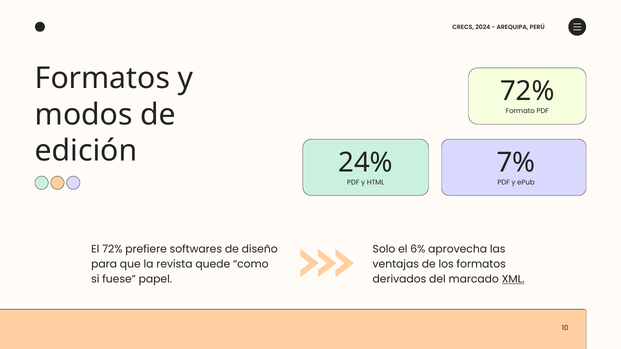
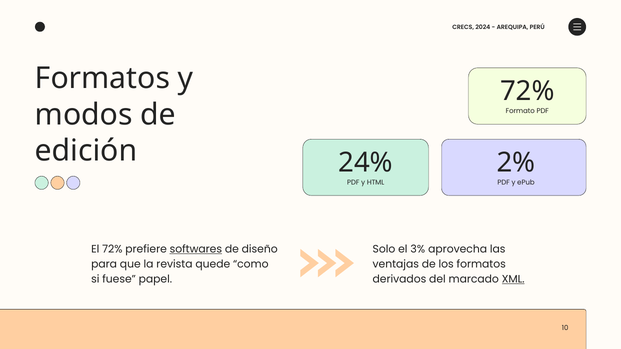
7%: 7% -> 2% (516, 163)
softwares underline: none -> present (196, 249)
6%: 6% -> 3% (418, 249)
